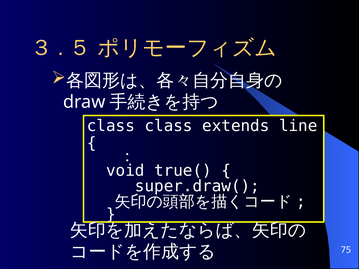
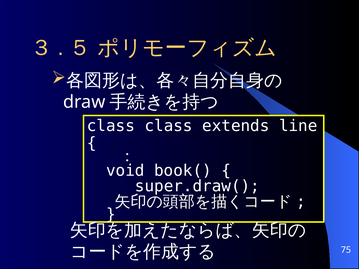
true(: true( -> book( (183, 171)
